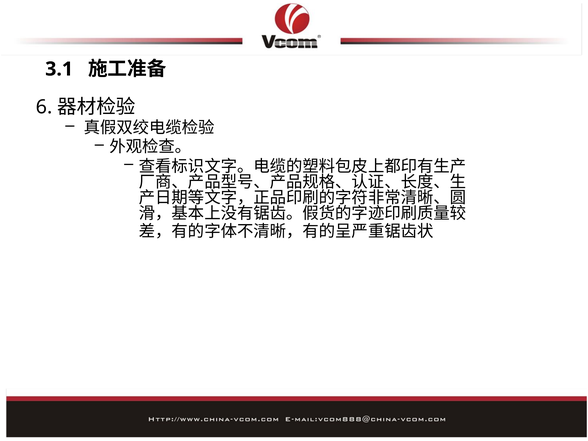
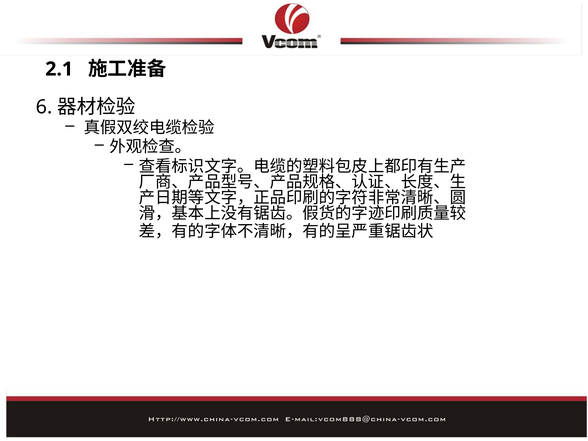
3.1: 3.1 -> 2.1 (59, 69)
